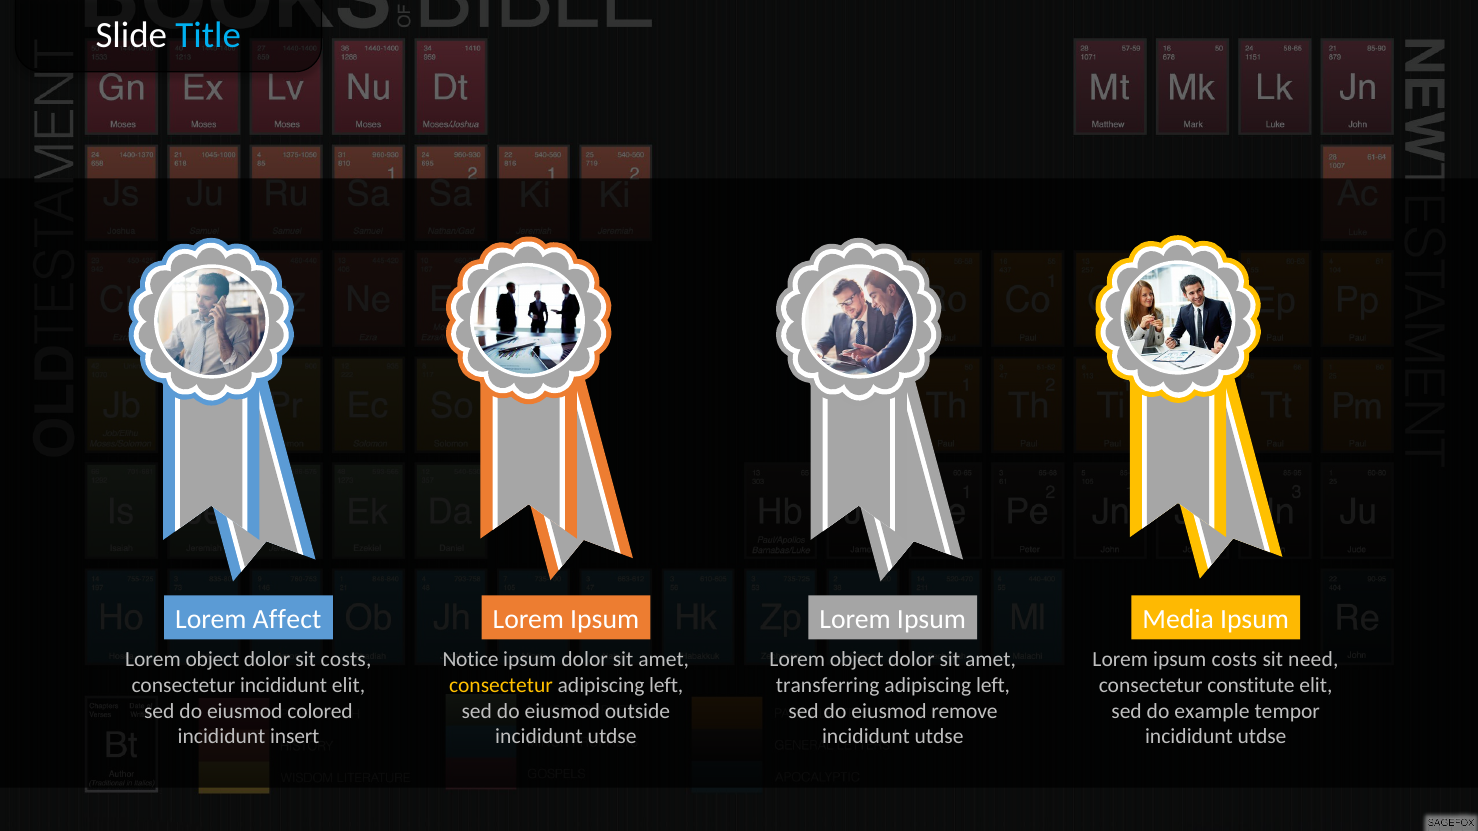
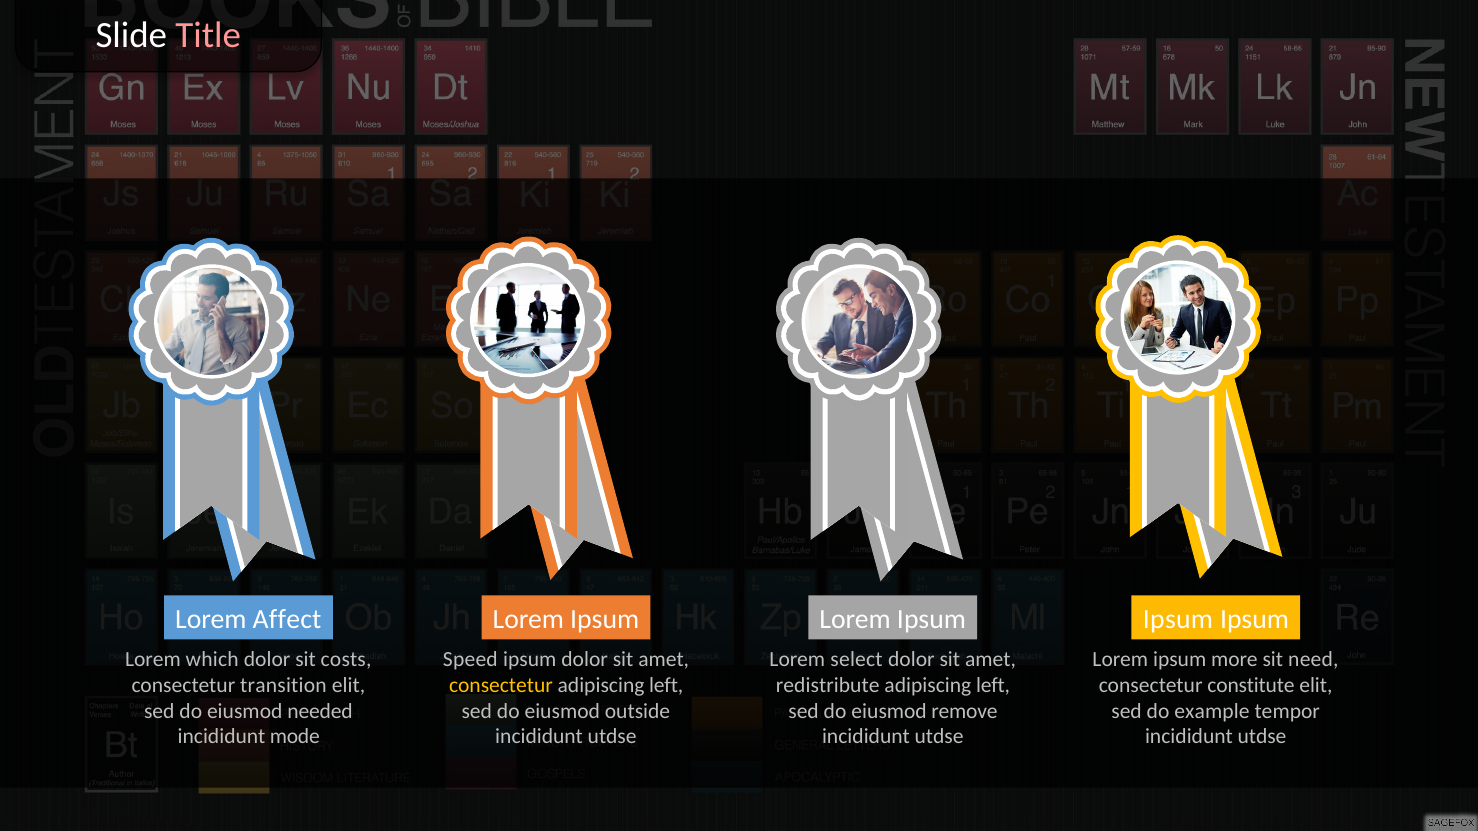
Title colour: light blue -> pink (208, 35)
Media: Media -> Ipsum (1178, 620)
object: object -> which (212, 660)
Notice: Notice -> Speed (470, 660)
object: object -> select (857, 660)
ipsum costs: costs -> more (1234, 660)
consectetur incididunt: incididunt -> transition (283, 685)
transferring: transferring -> redistribute (828, 685)
colored: colored -> needed (320, 711)
insert: insert -> mode (295, 737)
